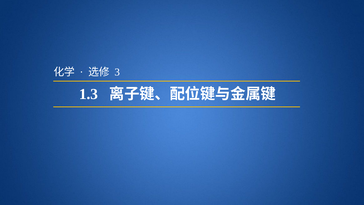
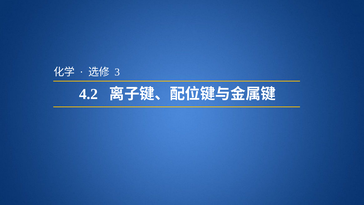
1.3: 1.3 -> 4.2 (89, 94)
